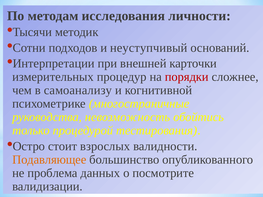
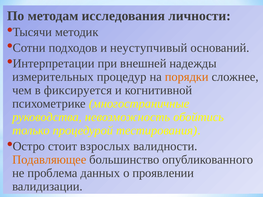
карточки: карточки -> надежды (193, 64)
порядки colour: red -> orange (187, 77)
самоанализу: самоанализу -> фиксируется (78, 90)
посмотрите: посмотрите -> проявлении (163, 173)
